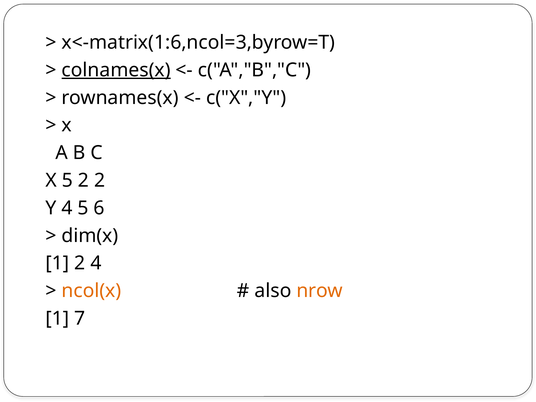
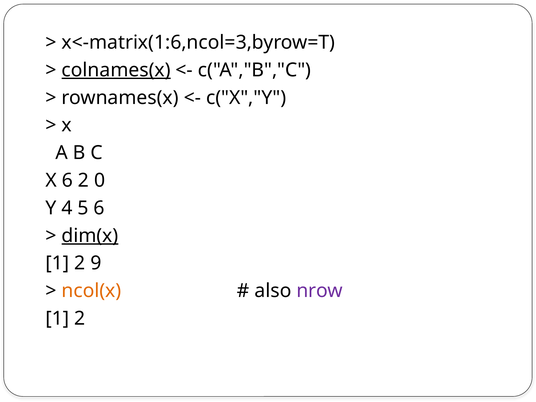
X 5: 5 -> 6 (67, 180)
2 2: 2 -> 0 (100, 180)
dim(x underline: none -> present (90, 236)
2 4: 4 -> 9 (96, 263)
nrow colour: orange -> purple (320, 291)
7: 7 -> 2 (80, 318)
